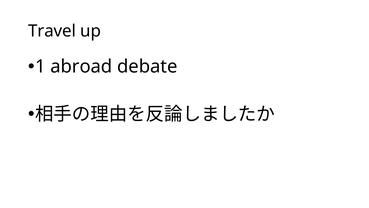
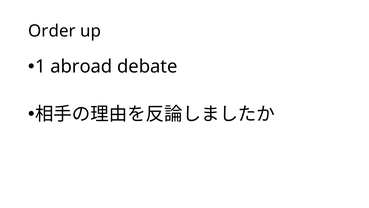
Travel: Travel -> Order (52, 31)
